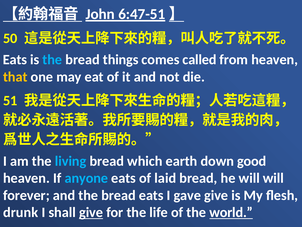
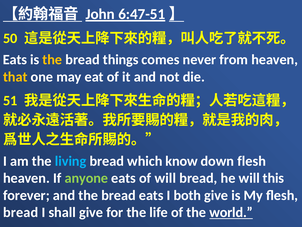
the colour: light blue -> yellow (52, 60)
called: called -> never (199, 60)
earth: earth -> know (182, 161)
down good: good -> flesh (252, 161)
anyone colour: light blue -> light green (86, 178)
of laid: laid -> will (165, 178)
will will: will -> this (273, 178)
gave: gave -> both (187, 195)
drunk: drunk -> bread (21, 212)
give underline: present -> none (91, 212)
